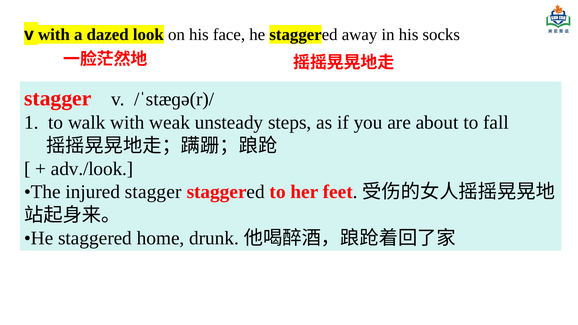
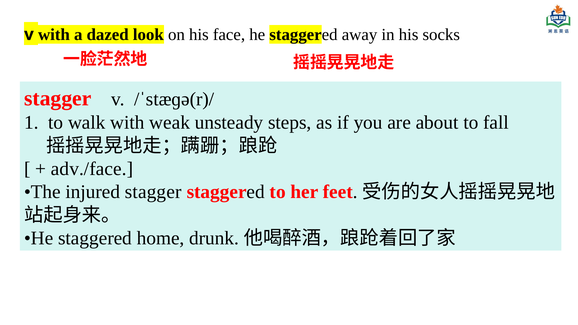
adv./look: adv./look -> adv./face (92, 169)
